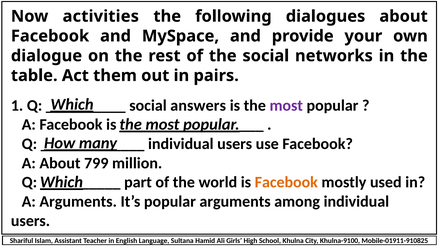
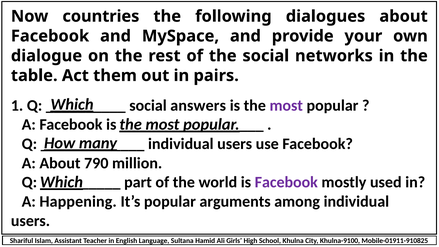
activities: activities -> countries (101, 16)
799: 799 -> 790 (96, 163)
Facebook colour: orange -> purple (286, 182)
A Arguments: Arguments -> Happening (78, 201)
